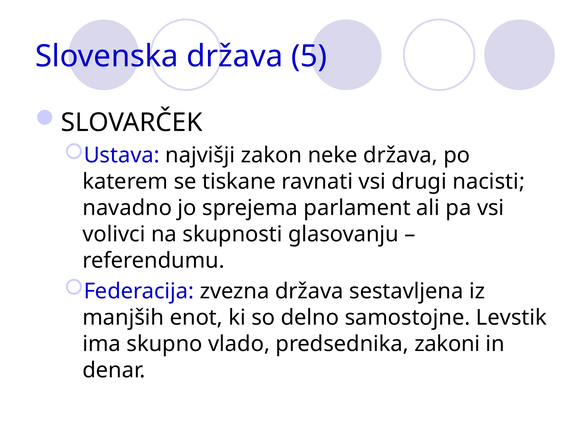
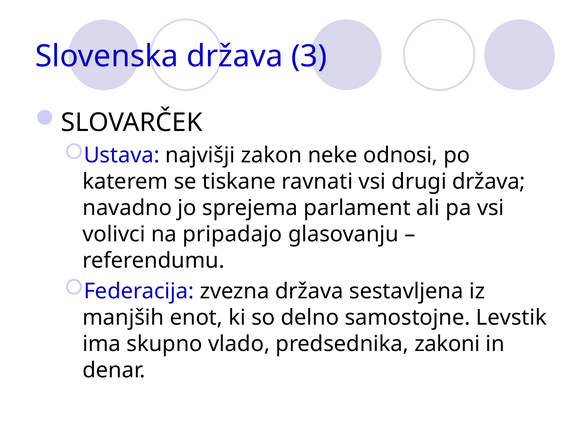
5: 5 -> 3 (309, 56)
neke država: država -> odnosi (401, 155)
drugi nacisti: nacisti -> država (489, 182)
skupnosti: skupnosti -> pripadajo (232, 234)
